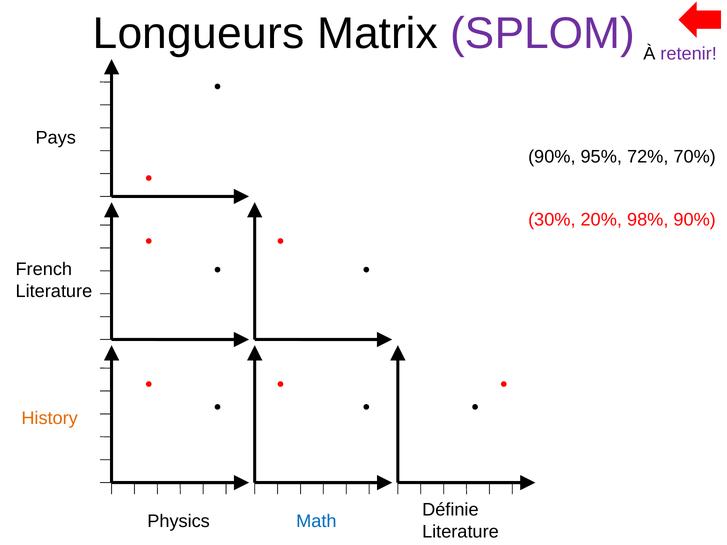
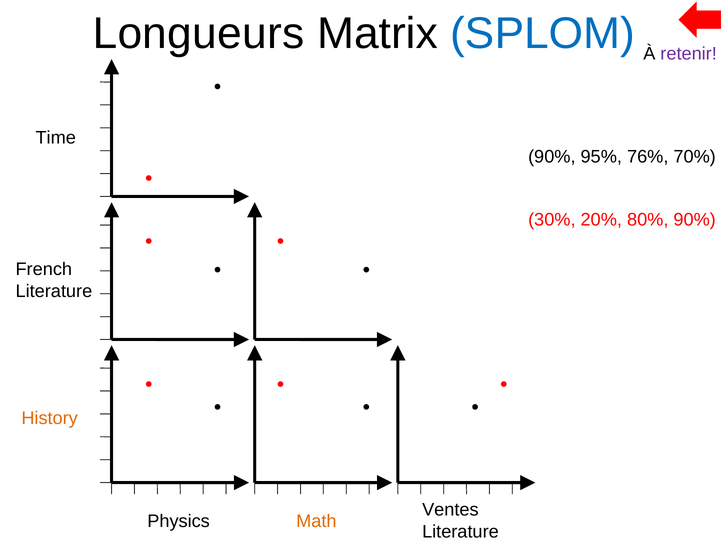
SPLOM colour: purple -> blue (543, 34)
Pays: Pays -> Time (56, 138)
72%: 72% -> 76% (648, 157)
98%: 98% -> 80% (648, 220)
Définie: Définie -> Ventes (450, 510)
Math colour: blue -> orange (316, 521)
